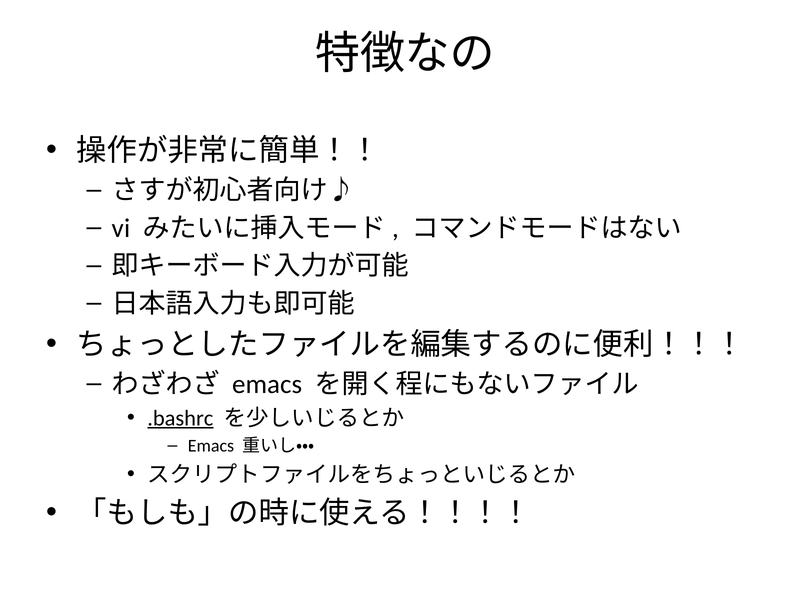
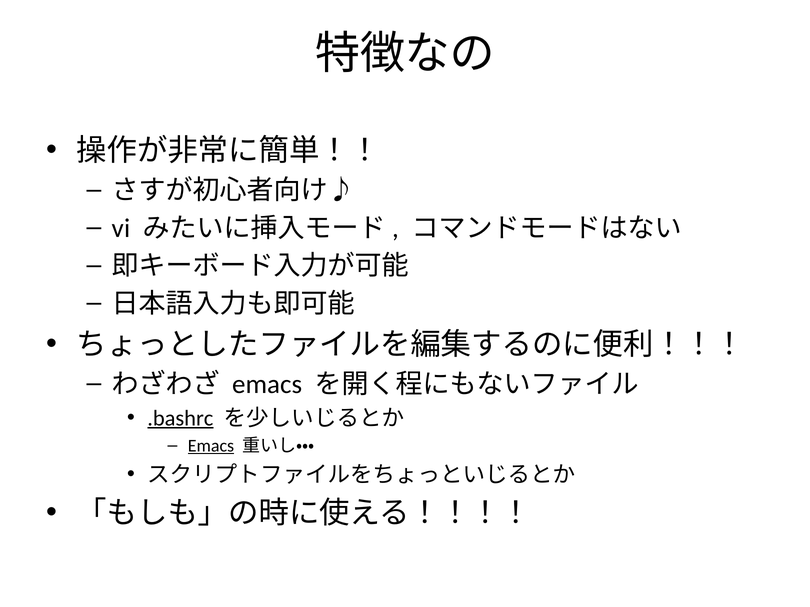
Emacs underline: none -> present (211, 446)
